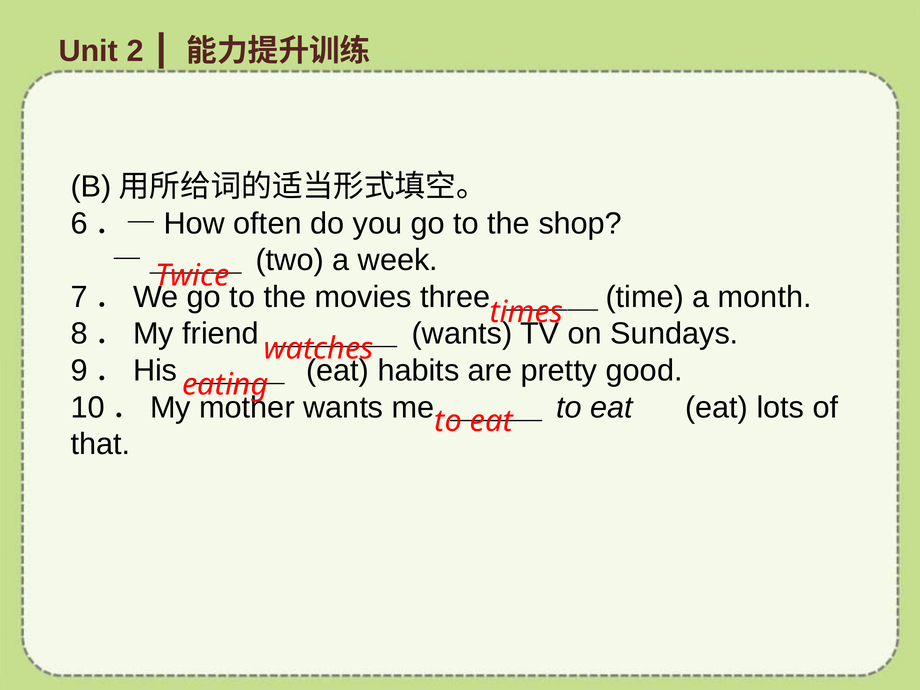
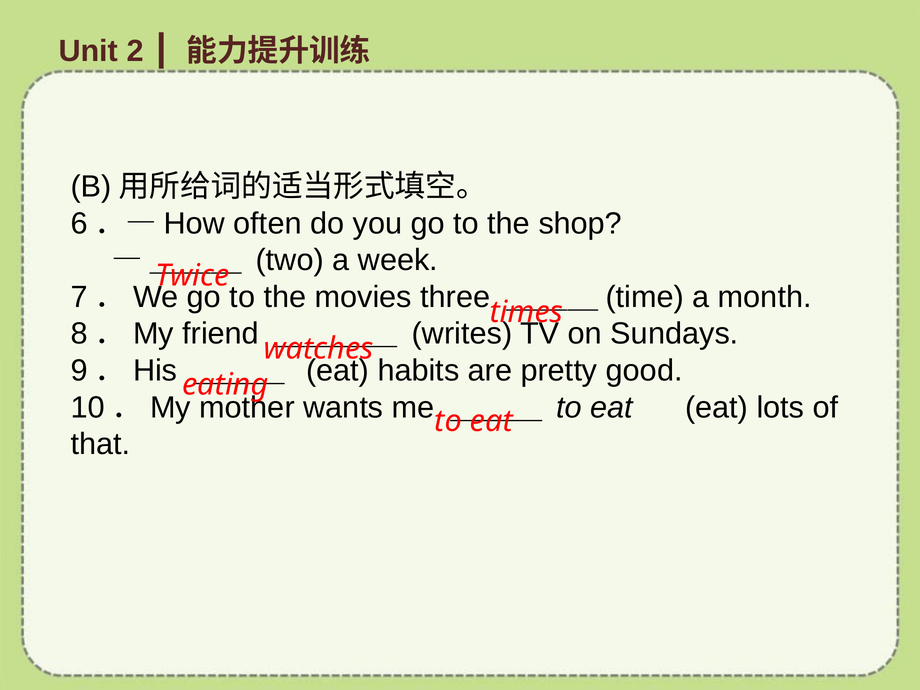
wants: wants -> writes (462, 334)
